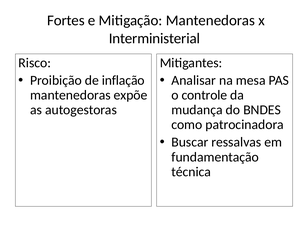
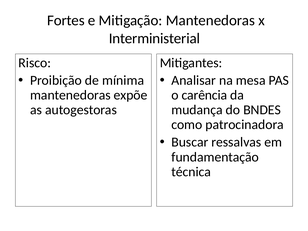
inflação: inflação -> mínima (123, 80)
controle: controle -> carência (204, 95)
